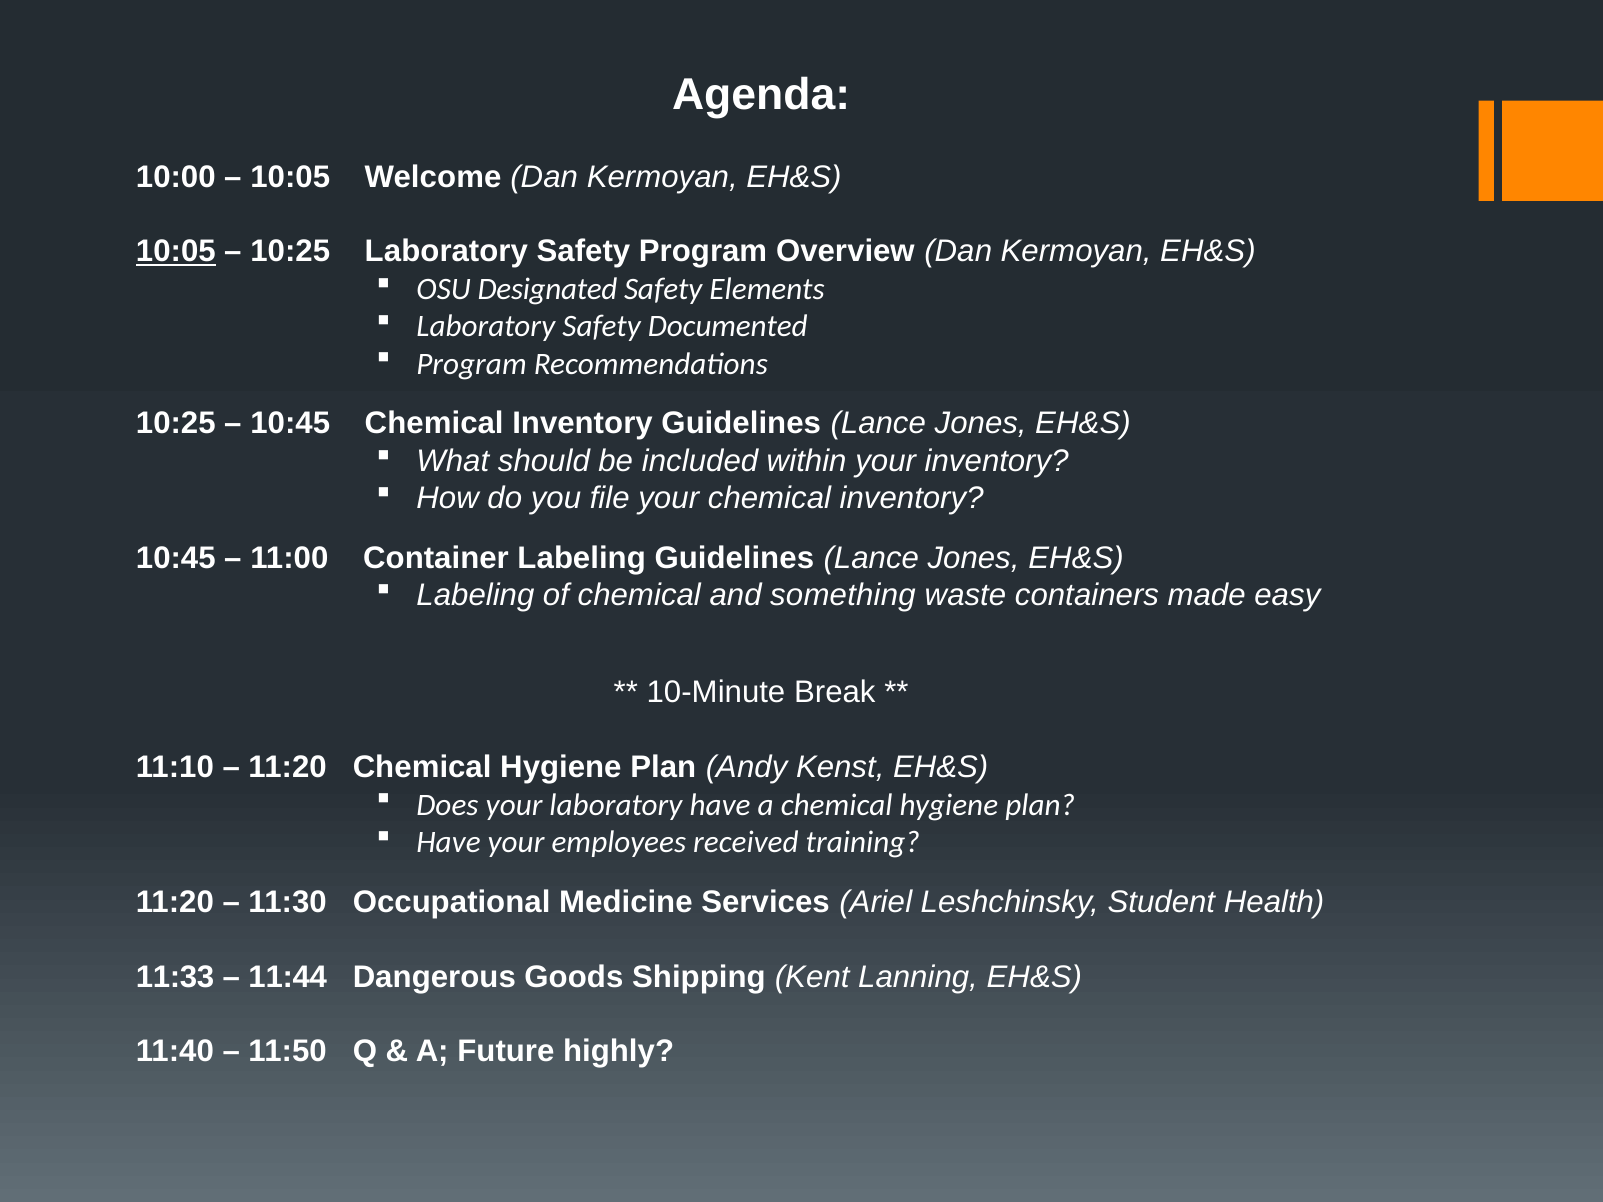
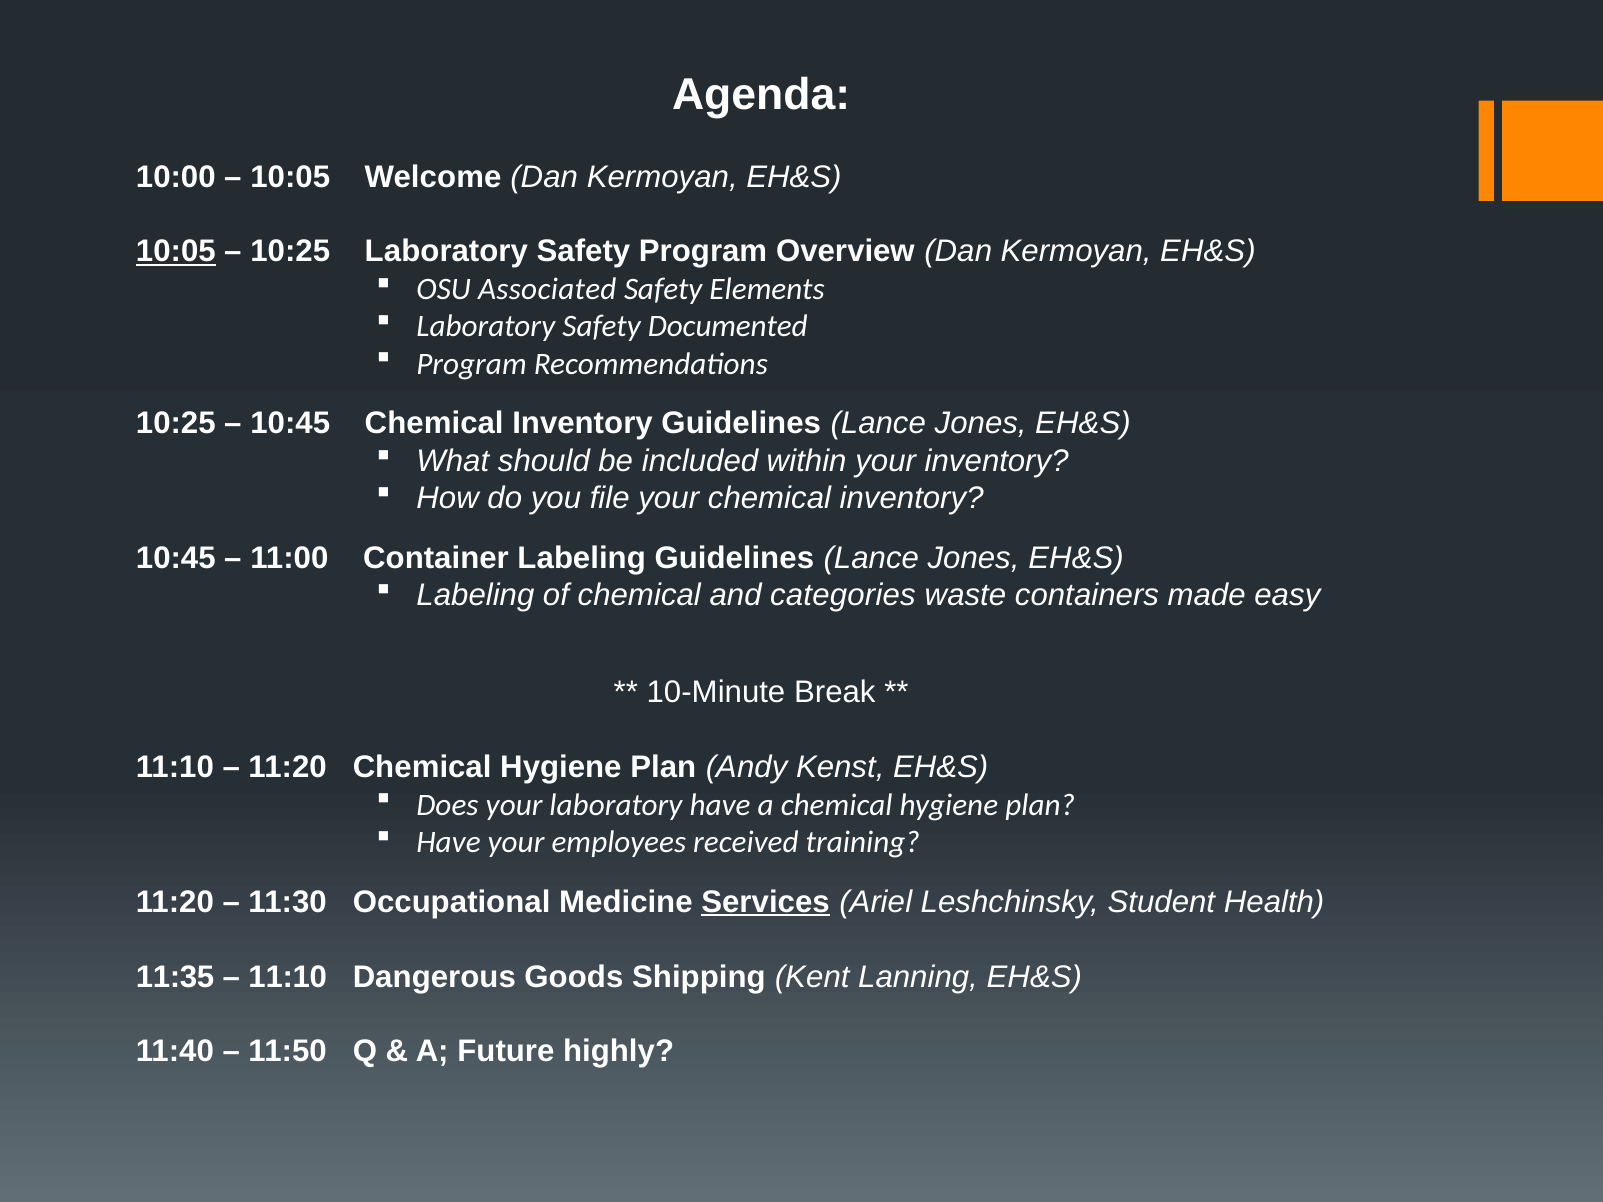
Designated: Designated -> Associated (547, 289)
something: something -> categories (843, 596)
Services underline: none -> present (766, 902)
11:33: 11:33 -> 11:35 (175, 977)
11:44: 11:44 -> 11:10 (288, 977)
